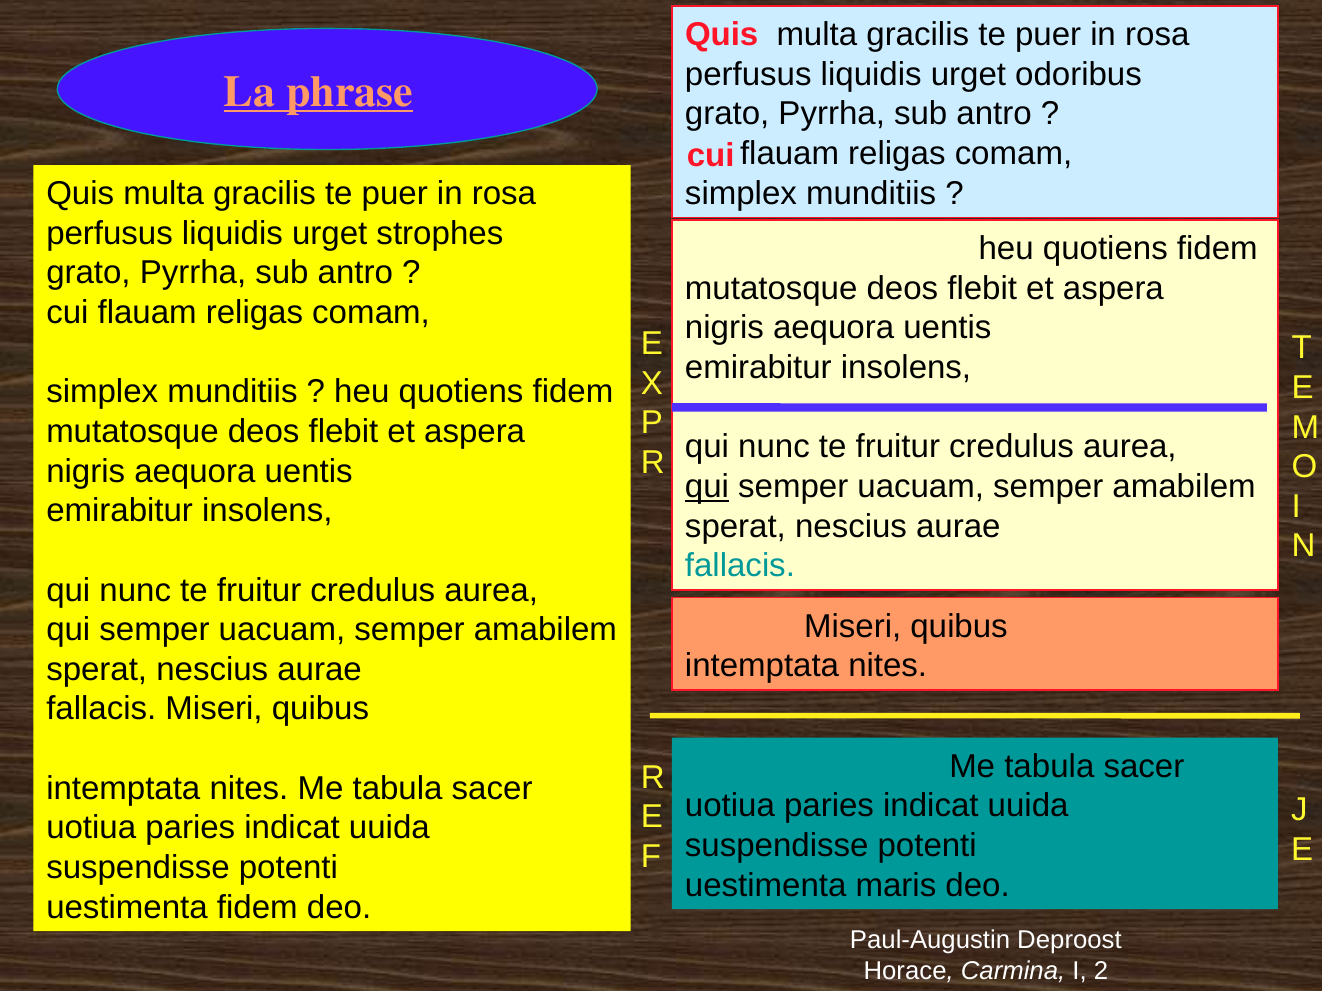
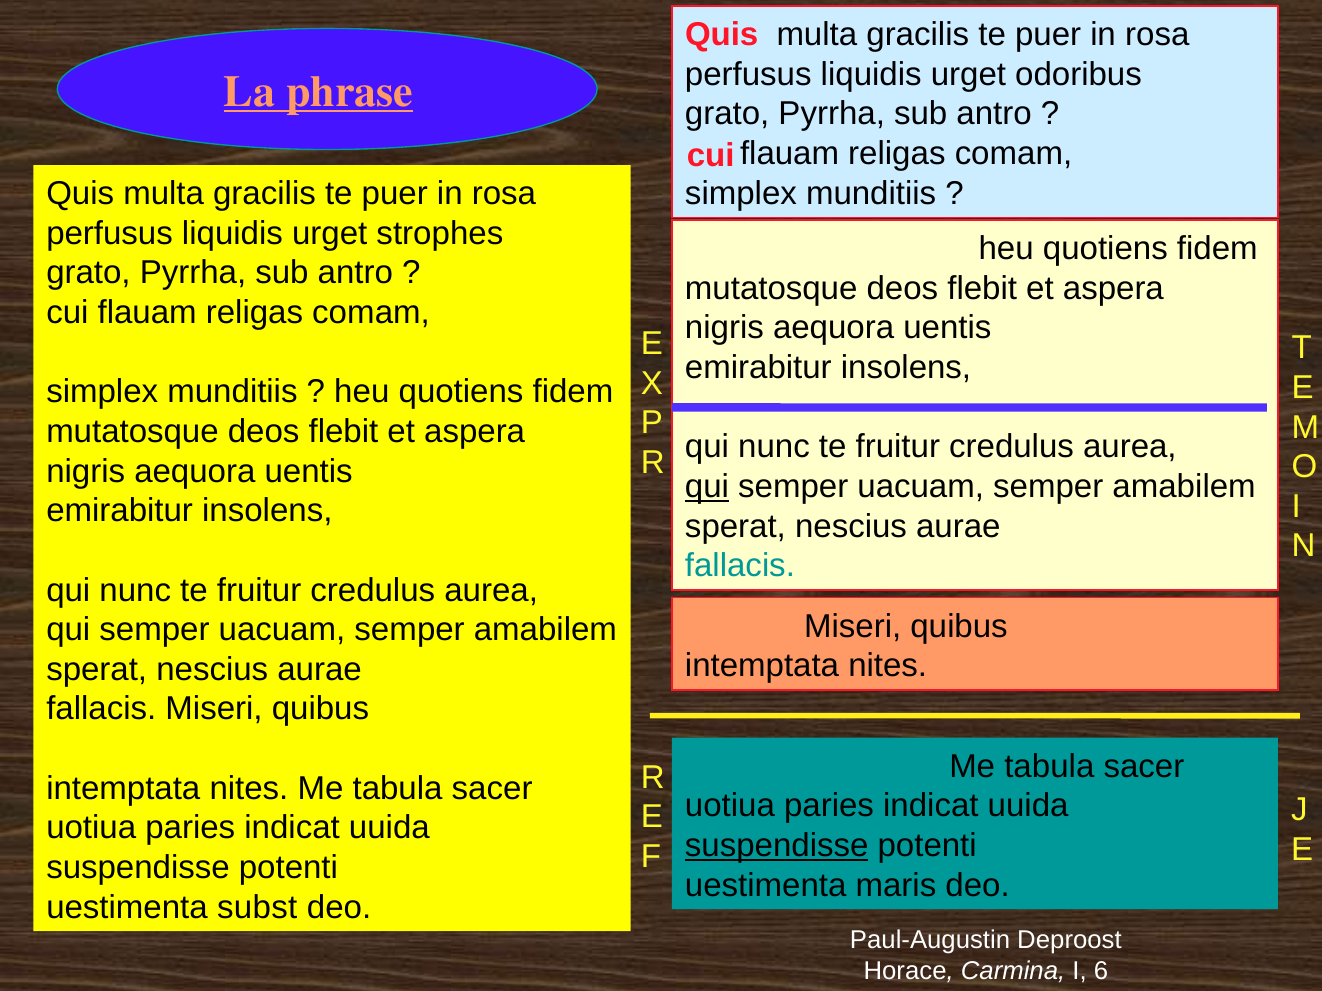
suspendisse underline: none -> present (777, 846)
uestimenta fidem: fidem -> subst (257, 908)
2: 2 -> 6 (1101, 971)
